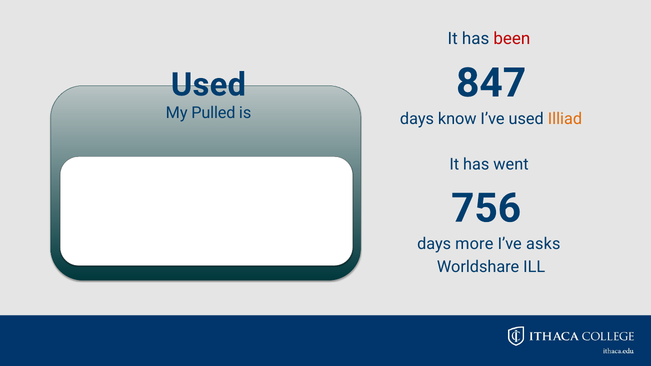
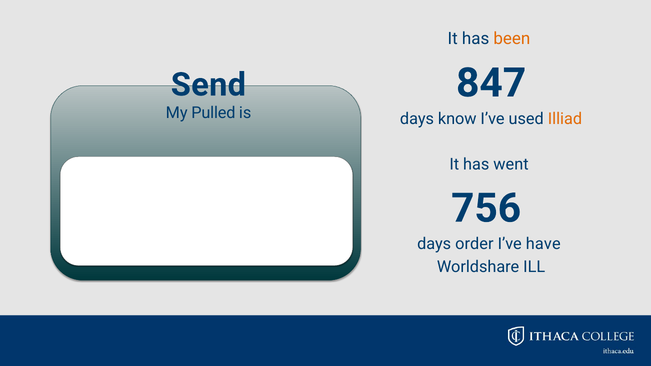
been colour: red -> orange (512, 39)
Used: Used -> Send (208, 85)
more: more -> order (474, 244)
asks: asks -> have (543, 244)
